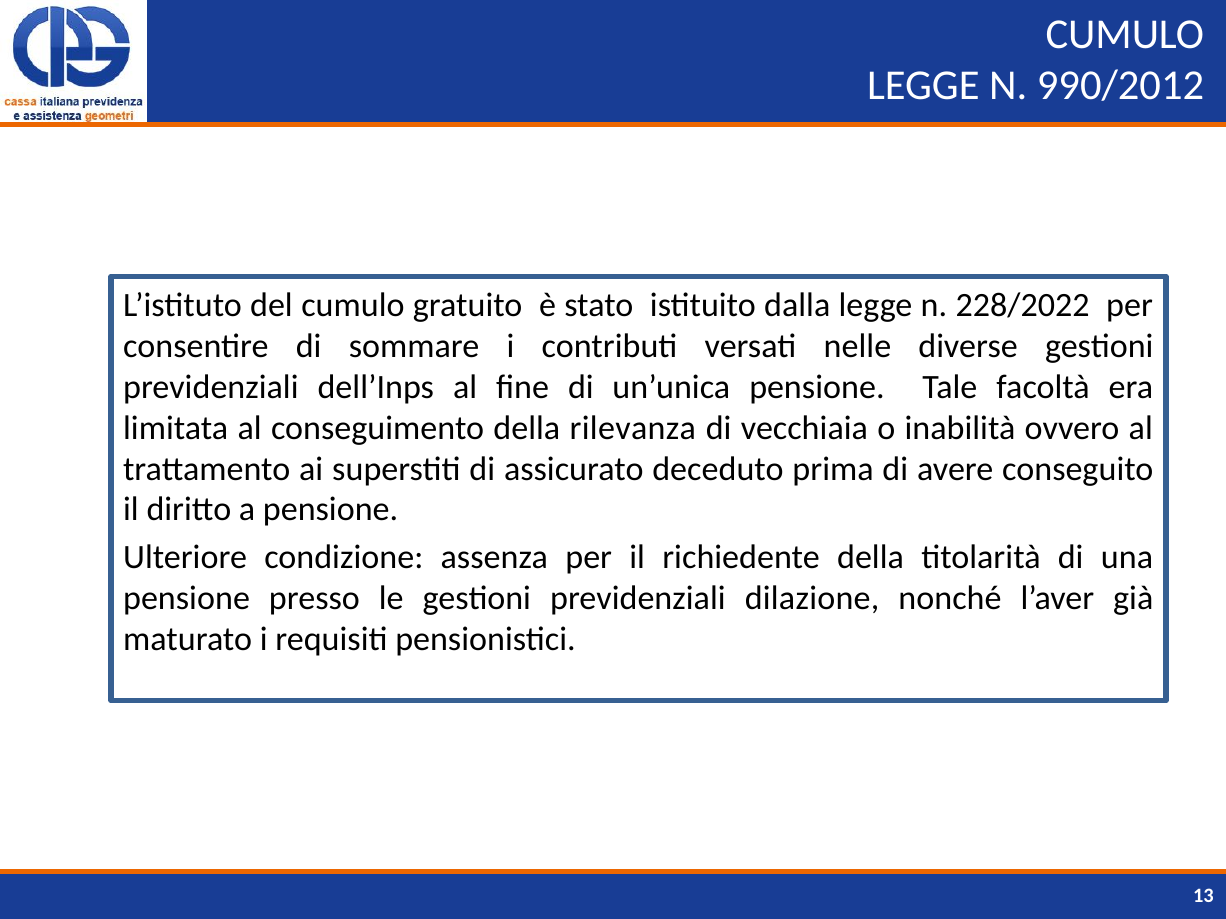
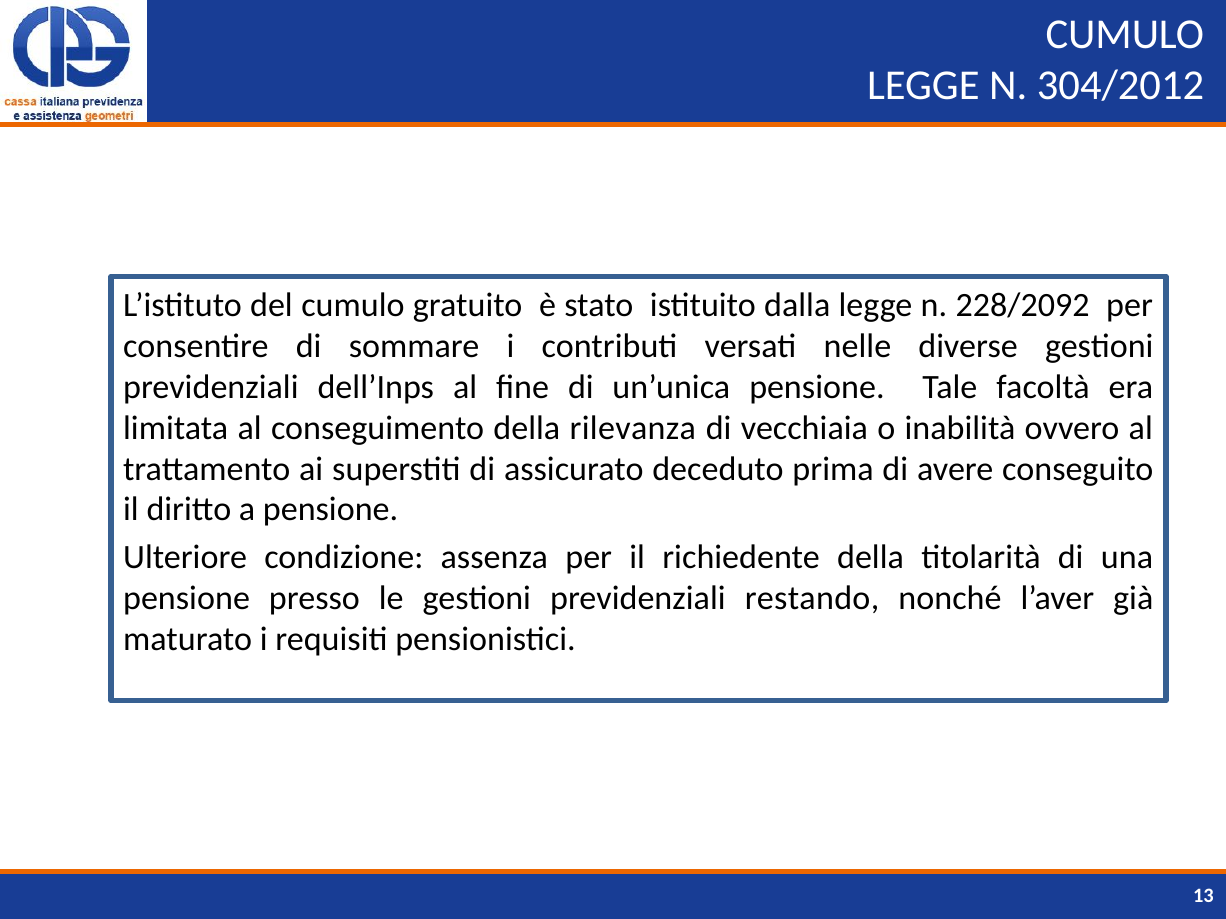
990/2012: 990/2012 -> 304/2012 (1121, 86)
228/2022: 228/2022 -> 228/2092 (1023, 305)
dilazione: dilazione -> restando (812, 599)
